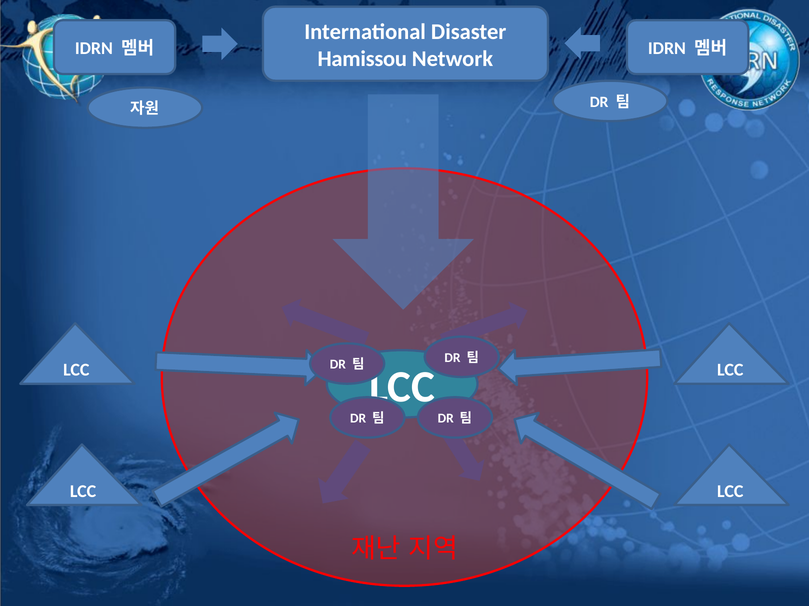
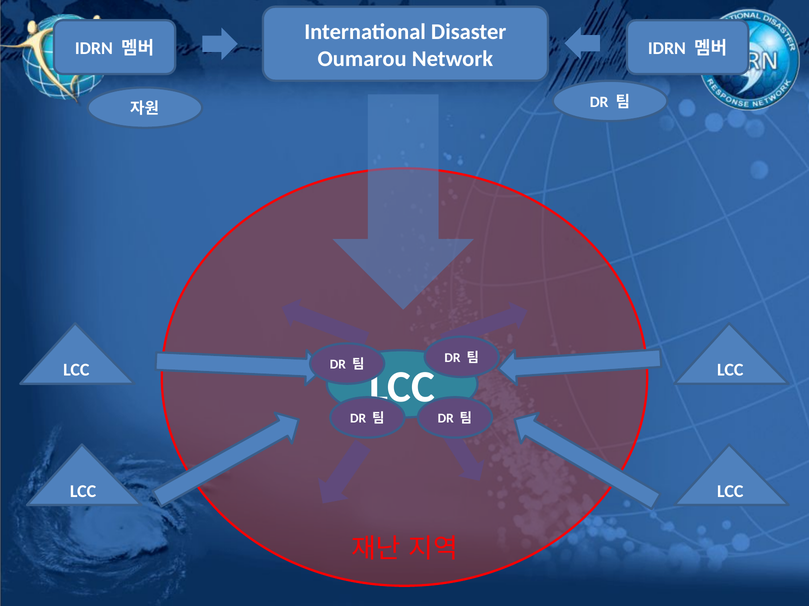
Hamissou: Hamissou -> Oumarou (362, 59)
